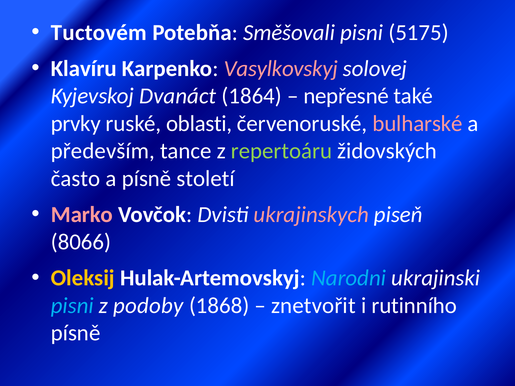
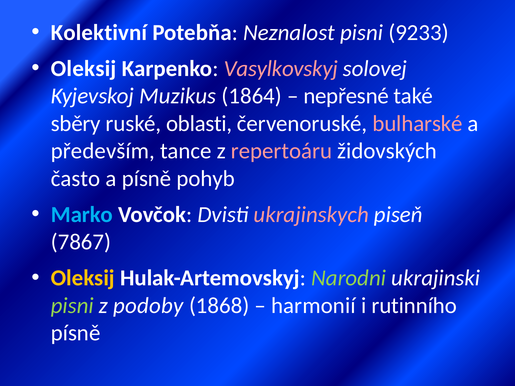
Tuctovém: Tuctovém -> Kolektivní (99, 33)
Směšovali: Směšovali -> Neznalost (289, 33)
5175: 5175 -> 9233 (419, 33)
Klavíru: Klavíru -> Oleksij (84, 69)
Dvanáct: Dvanáct -> Muzikus (178, 96)
prvky: prvky -> sběry (76, 124)
repertoáru colour: light green -> pink (282, 151)
století: století -> pohyb (206, 179)
Marko colour: pink -> light blue (82, 215)
8066: 8066 -> 7867 (81, 242)
Narodni colour: light blue -> light green (349, 278)
pisni colour: light blue -> light green (72, 306)
znetvořit: znetvořit -> harmonií (313, 306)
